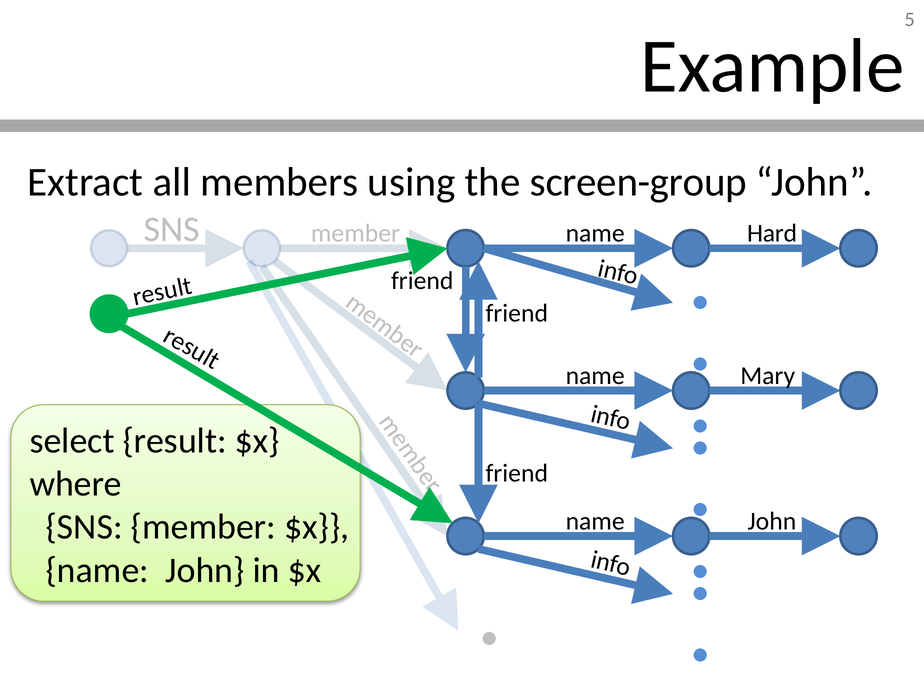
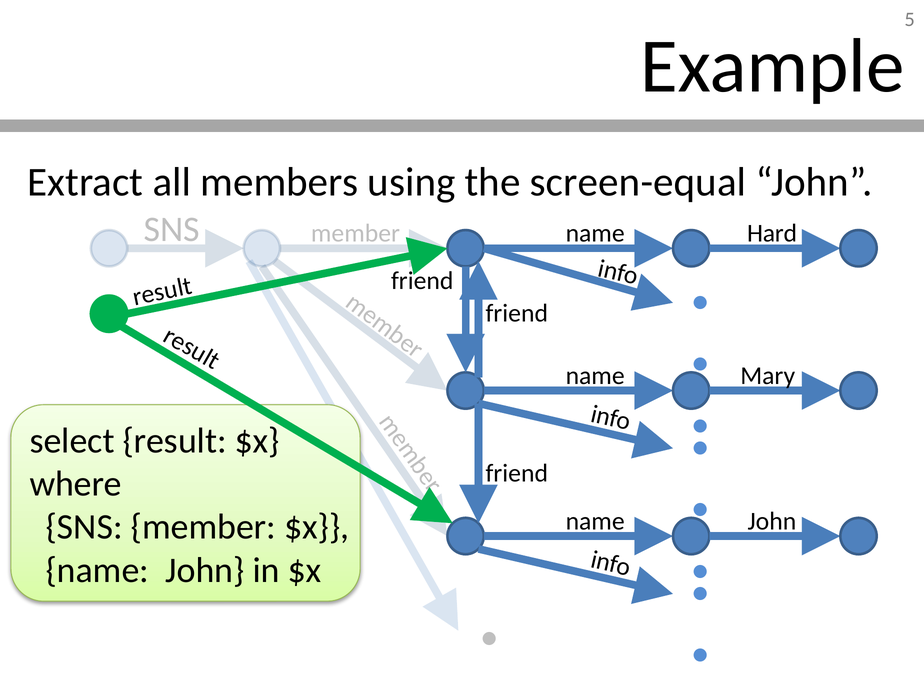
screen-group: screen-group -> screen-equal (638, 182)
